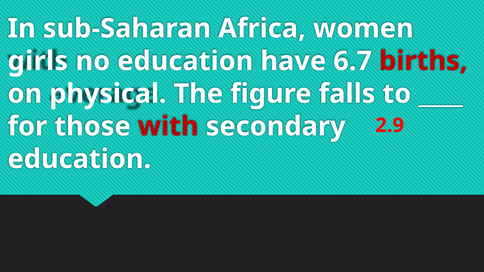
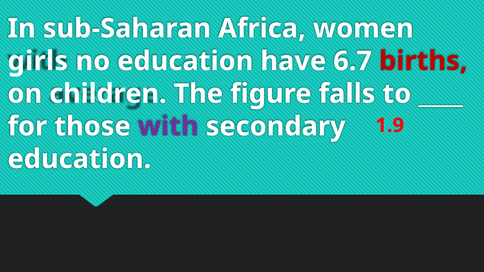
physical: physical -> children (108, 94)
with colour: red -> purple (168, 127)
2.9: 2.9 -> 1.9 (390, 125)
